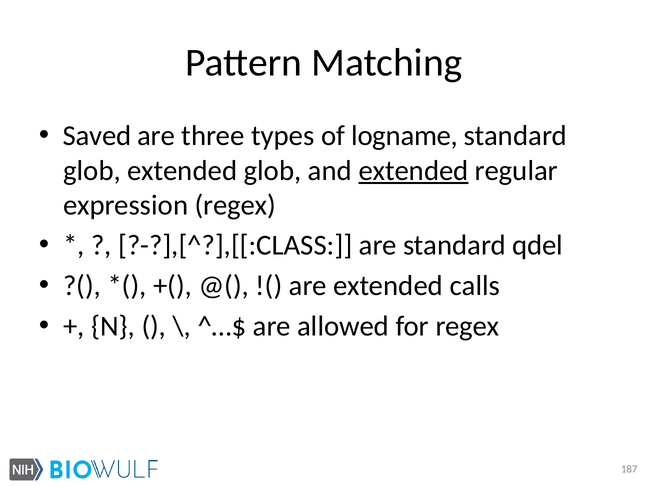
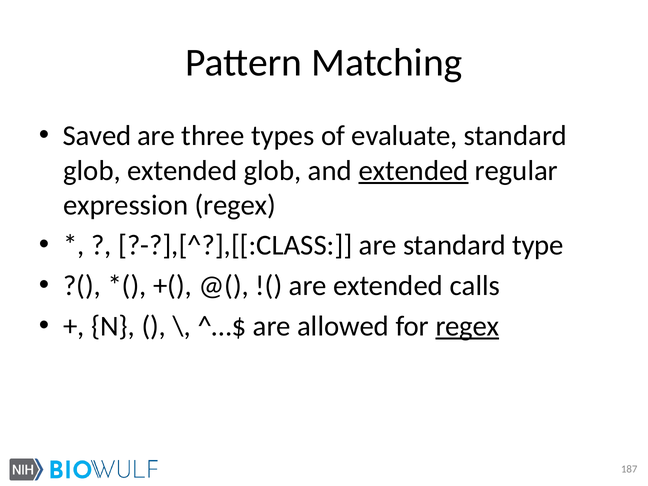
logname: logname -> evaluate (405, 136)
qdel: qdel -> type (538, 245)
regex underline: none -> present (467, 326)
